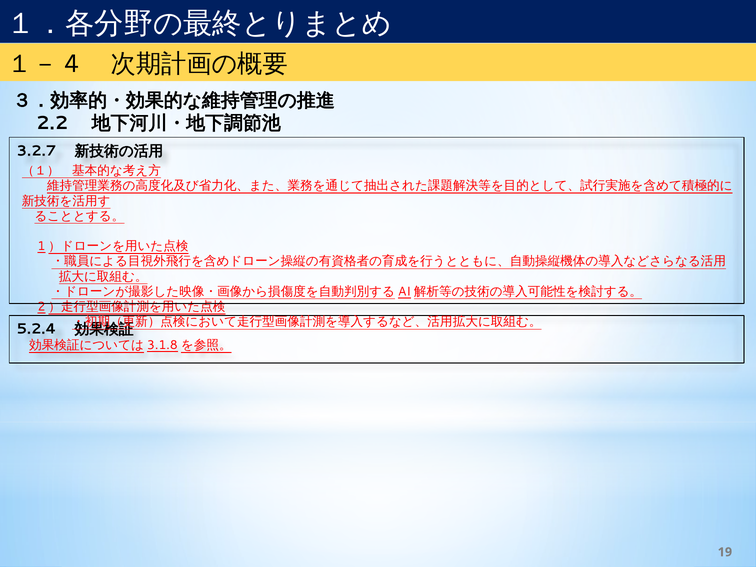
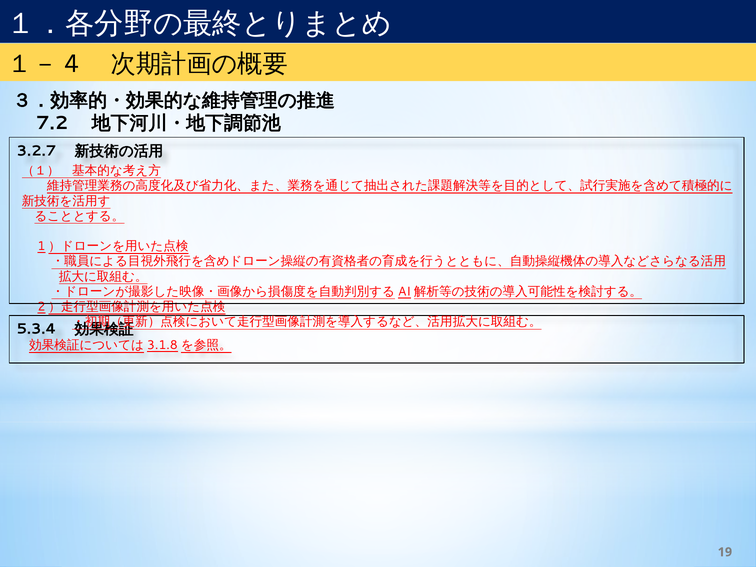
2.2: 2.2 -> 7.2 (52, 123)
5.2.4: 5.2.4 -> 5.3.4 (36, 329)
